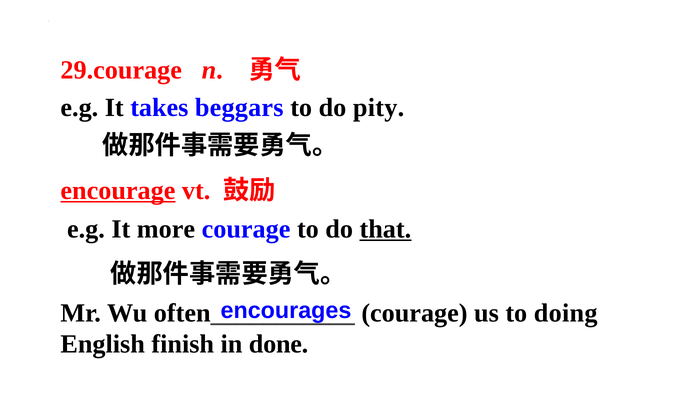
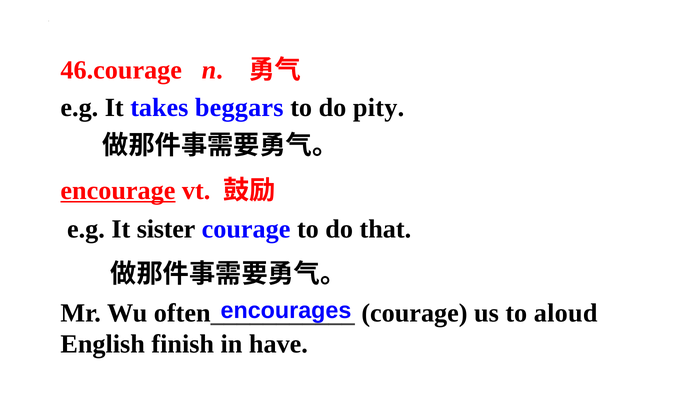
29.courage: 29.courage -> 46.courage (121, 70)
more: more -> sister (166, 229)
that underline: present -> none (385, 229)
doing: doing -> aloud (566, 313)
done: done -> have (278, 345)
